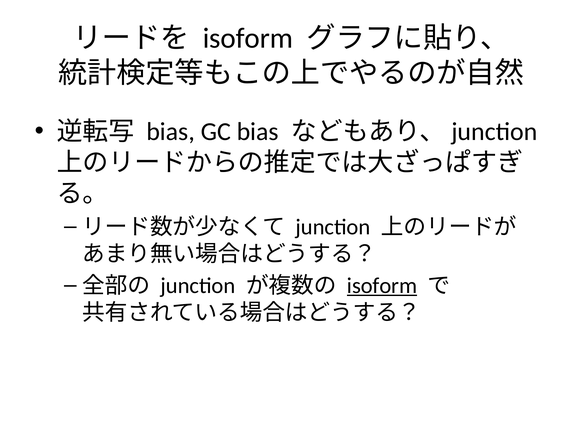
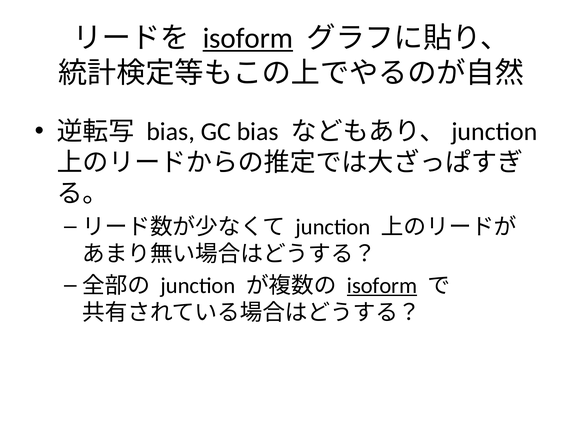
isoform underline: none -> present (248, 38)
